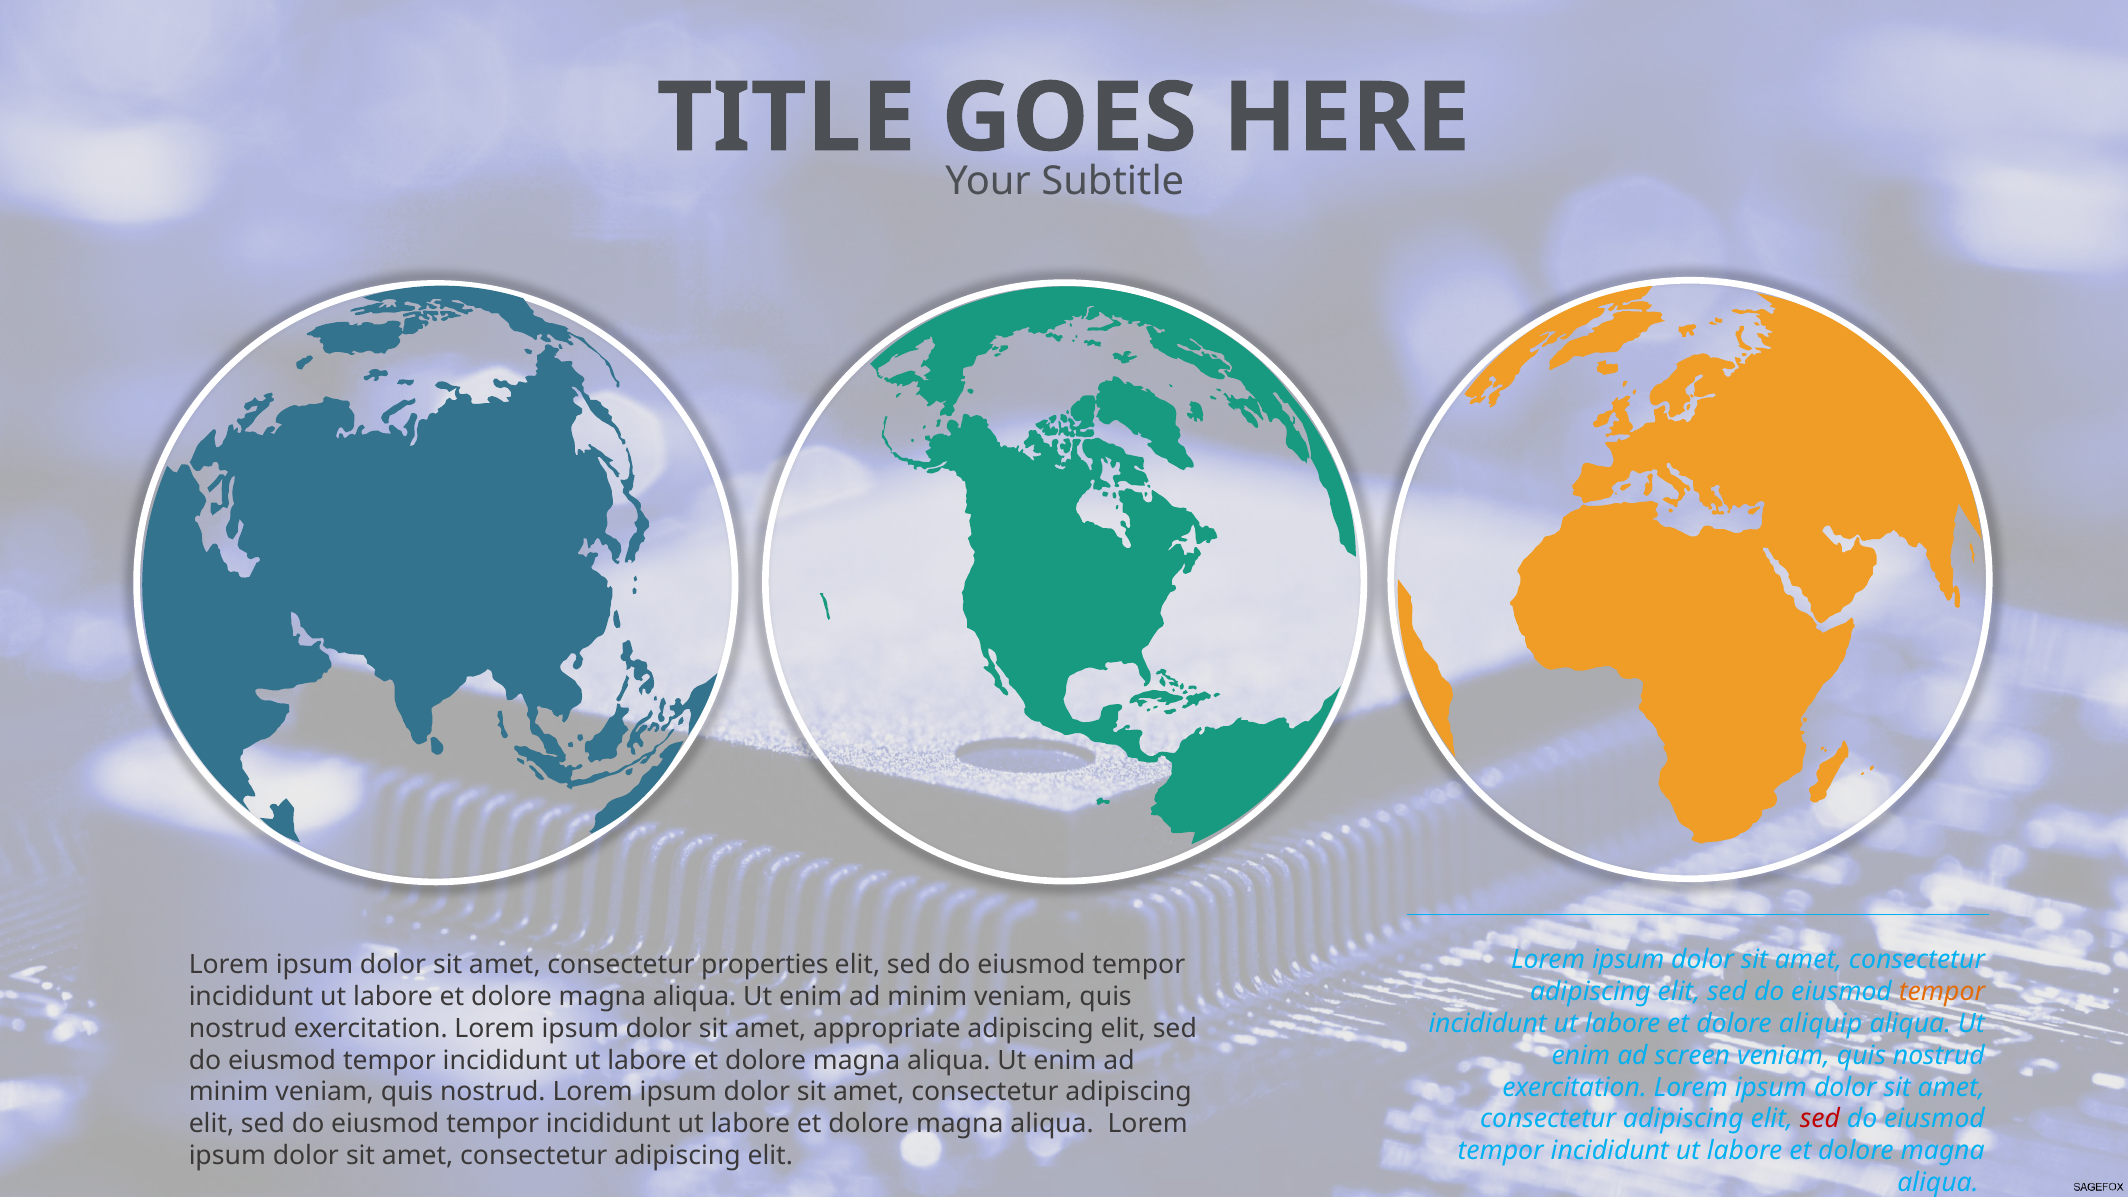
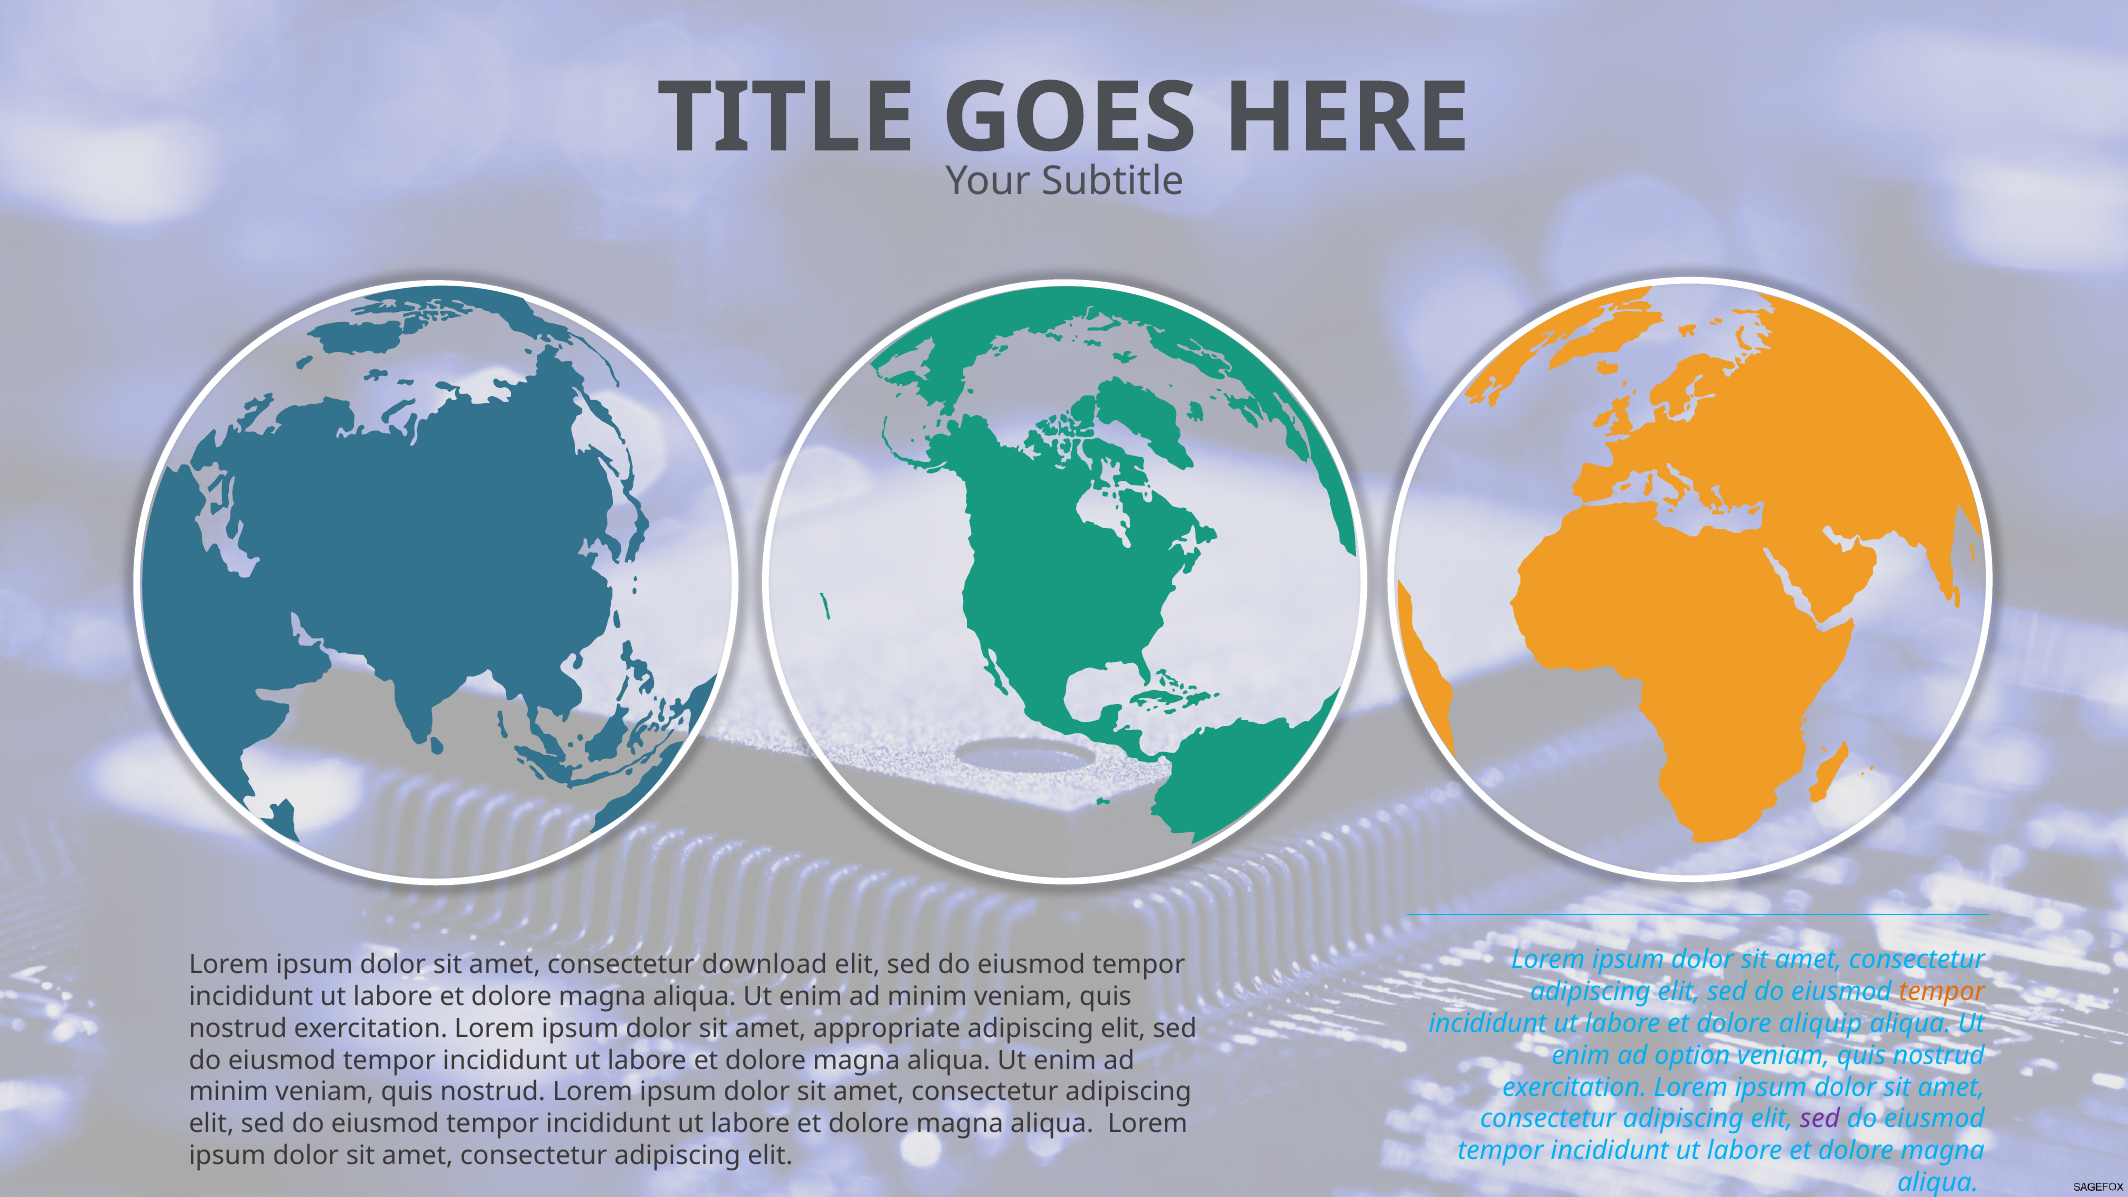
properties: properties -> download (765, 965)
screen: screen -> option (1692, 1055)
sed colour: red -> purple (1820, 1119)
